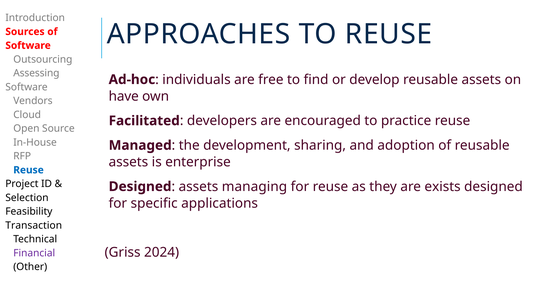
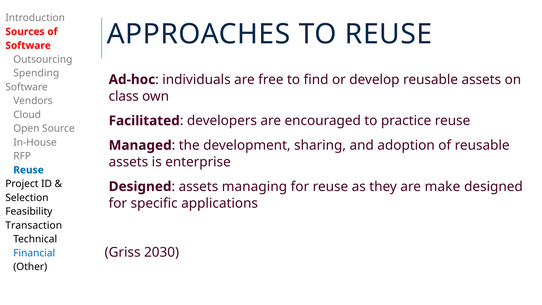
Assessing: Assessing -> Spending (36, 73)
have: have -> class (124, 96)
exists: exists -> make (442, 186)
2024: 2024 -> 2030 (162, 252)
Financial colour: purple -> blue (34, 253)
